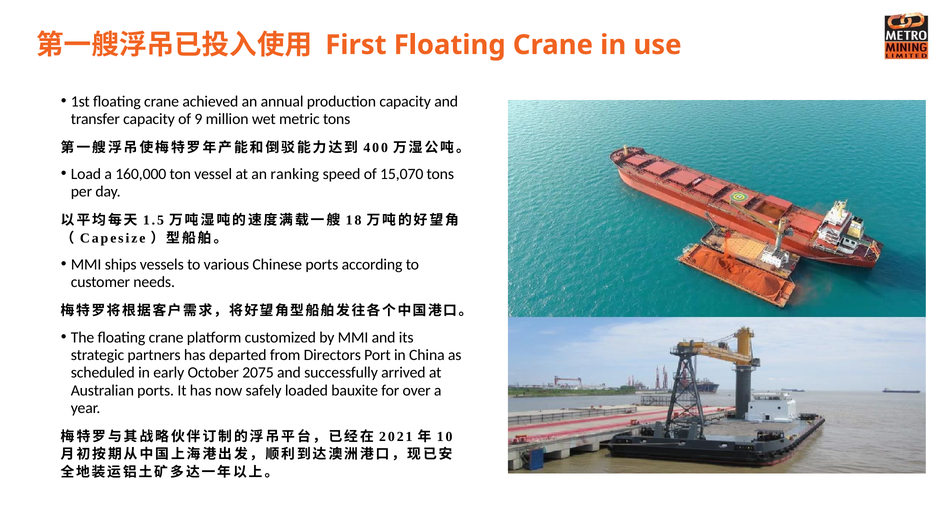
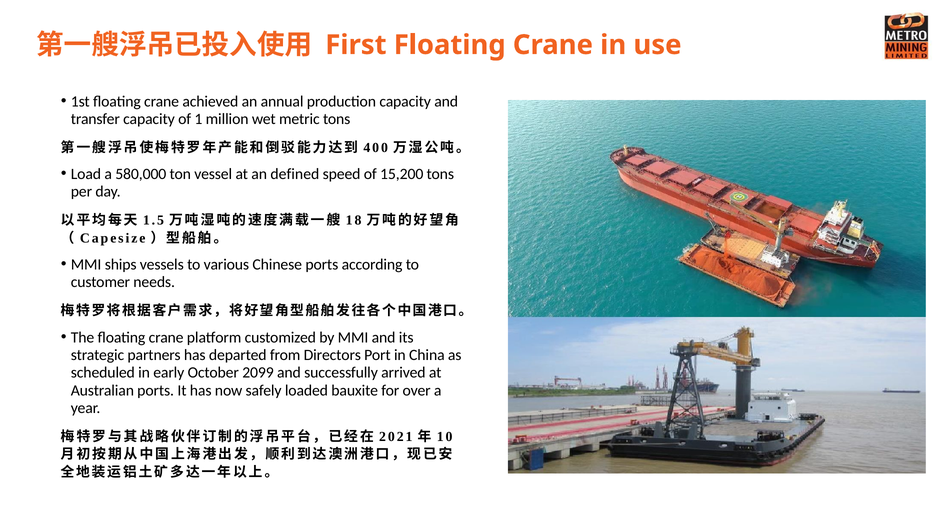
9: 9 -> 1 (198, 119)
160,000: 160,000 -> 580,000 (141, 174)
ranking: ranking -> defined (295, 174)
15,070: 15,070 -> 15,200 (402, 174)
2075: 2075 -> 2099 (258, 373)
